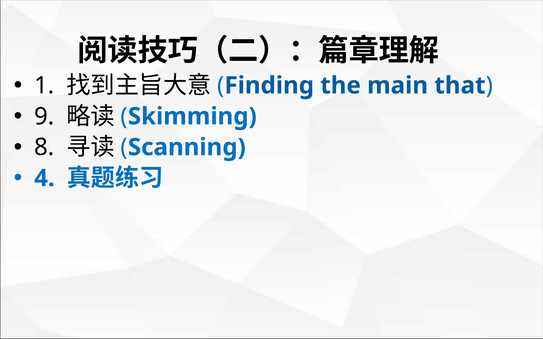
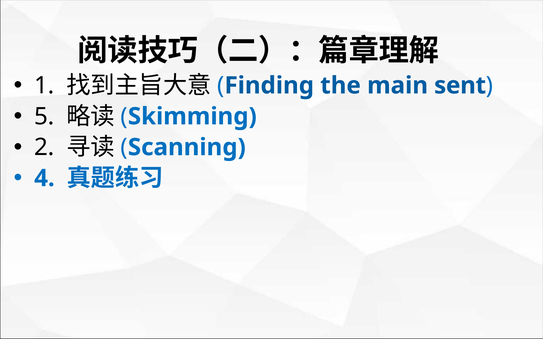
that: that -> sent (460, 86)
9: 9 -> 5 (44, 117)
8: 8 -> 2 (44, 147)
